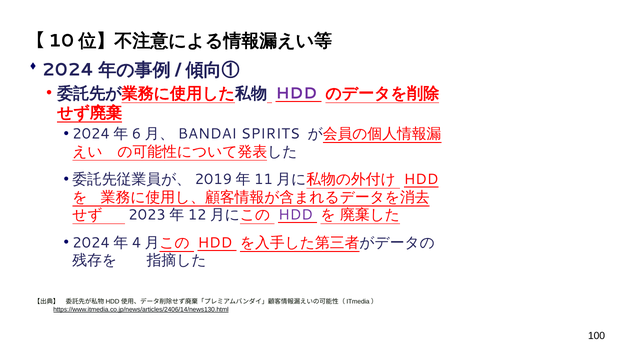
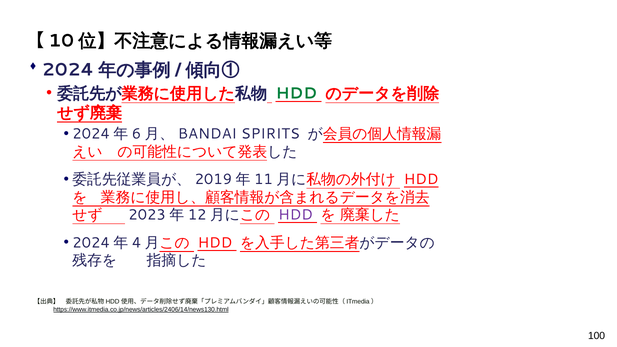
HDD colour: purple -> green (296, 93)
